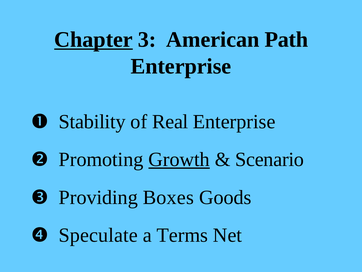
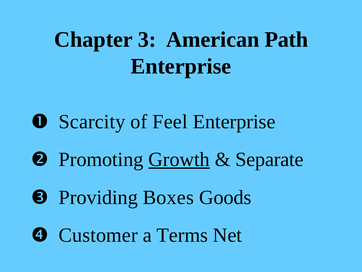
Chapter underline: present -> none (93, 40)
Stability: Stability -> Scarcity (92, 121)
Real: Real -> Feel (170, 121)
Scenario: Scenario -> Separate (269, 159)
Speculate: Speculate -> Customer (98, 235)
